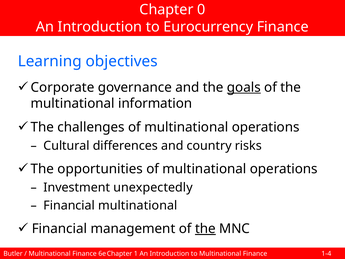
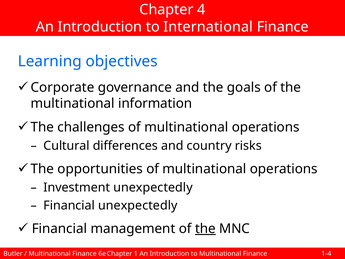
0: 0 -> 4 (201, 10)
Eurocurrency: Eurocurrency -> International (208, 27)
goals underline: present -> none (244, 87)
Financial multinational: multinational -> unexpectedly (138, 205)
